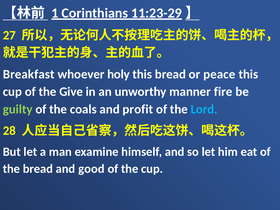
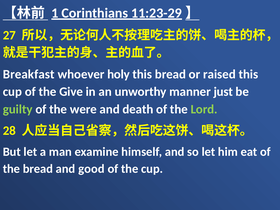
peace: peace -> raised (219, 74)
fire: fire -> just (223, 92)
coals: coals -> were (83, 109)
profit: profit -> death (138, 109)
Lord colour: light blue -> light green (204, 109)
